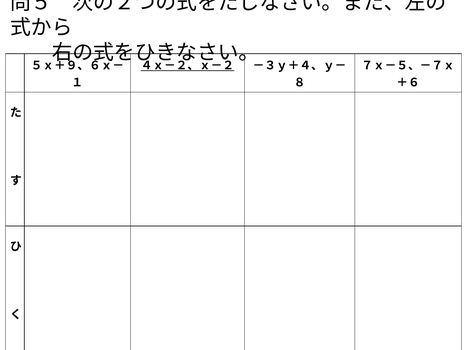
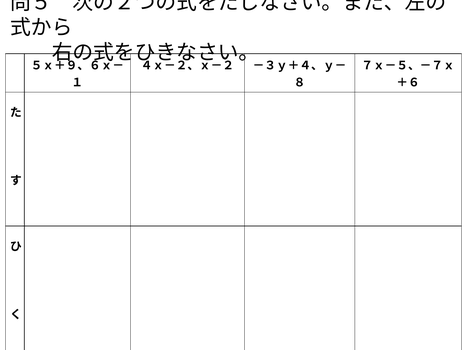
４ｘ－２、ｘ－２ underline: present -> none (187, 66)
